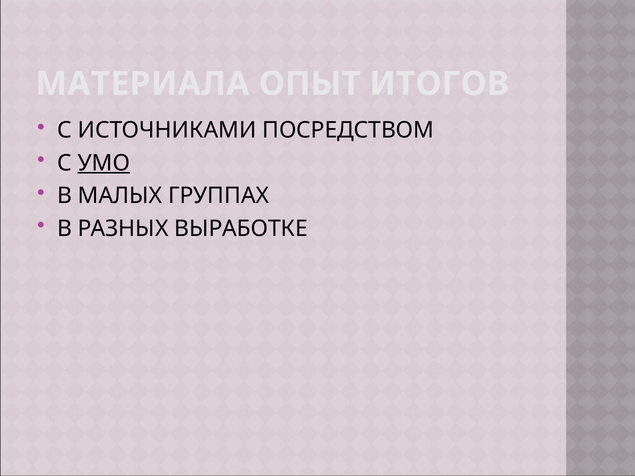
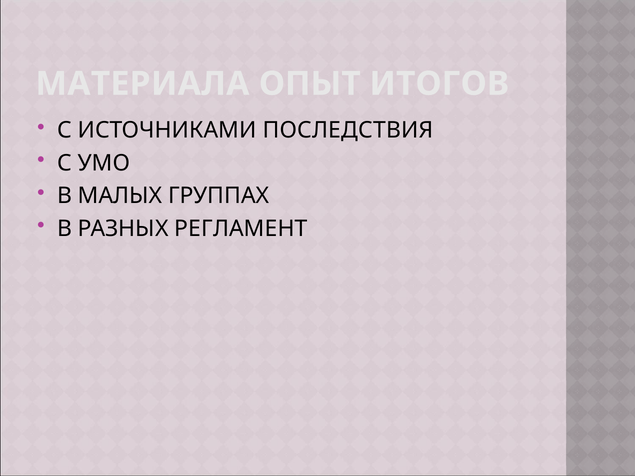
ПОСРЕДСТВОМ: ПОСРЕДСТВОМ -> ПОСЛЕДСТВИЯ (348, 130)
УМО underline: present -> none (104, 163)
ВЫРАБОТКЕ: ВЫРАБОТКЕ -> РЕГЛАМЕНТ (241, 229)
